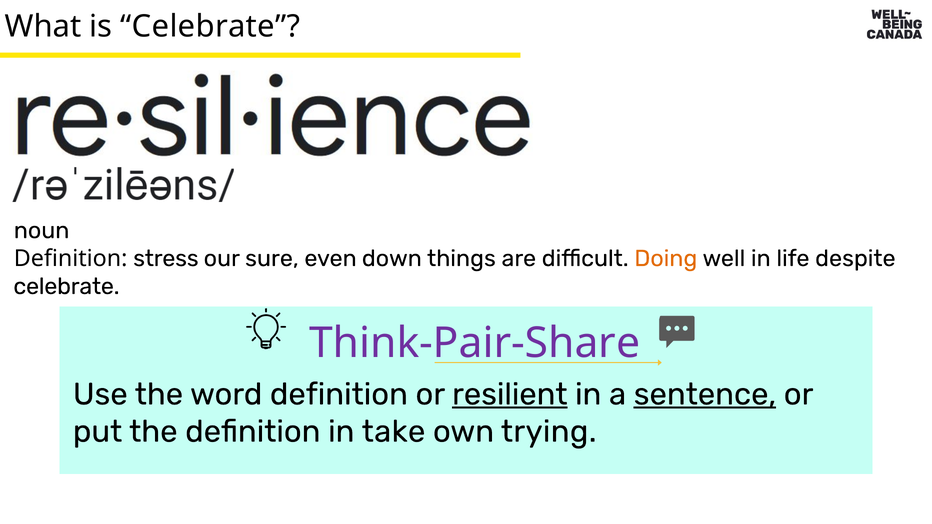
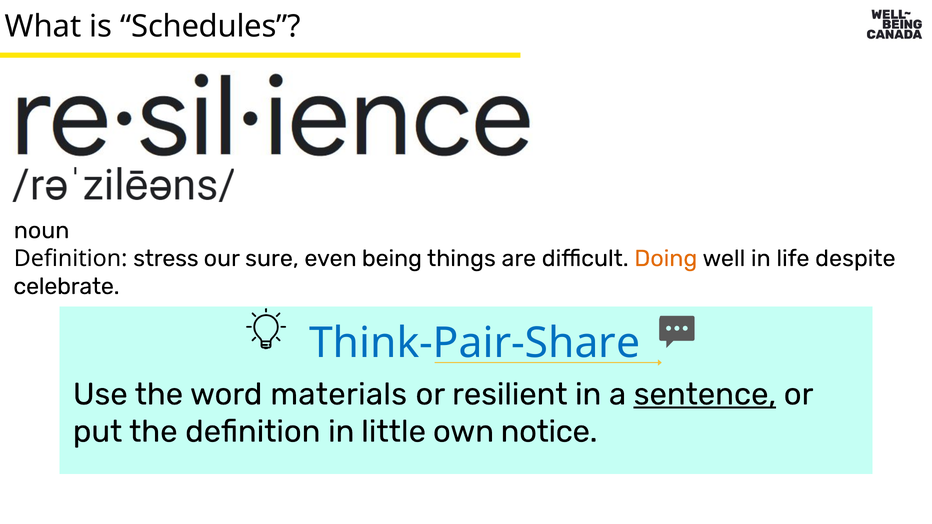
is Celebrate: Celebrate -> Schedules (211, 27)
down: down -> being (392, 259)
Think-Pair-Share colour: purple -> blue (475, 344)
word definition: definition -> materials (339, 394)
resilient underline: present -> none (510, 394)
take: take -> little (394, 432)
trying: trying -> notice (549, 432)
